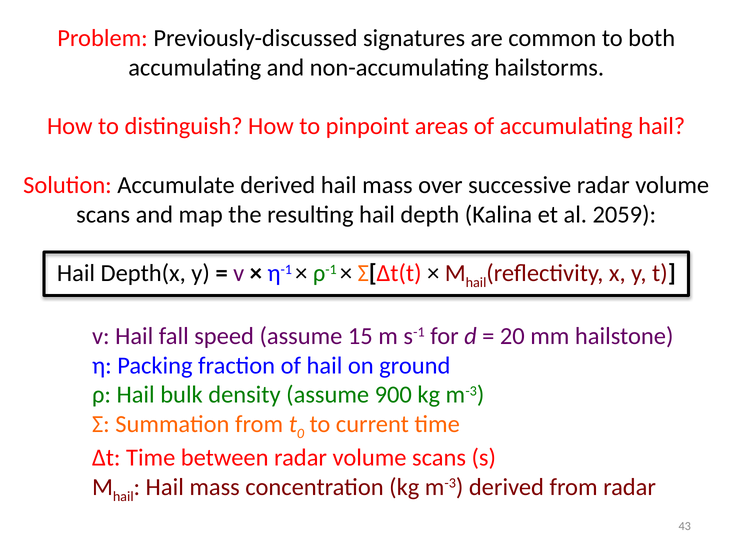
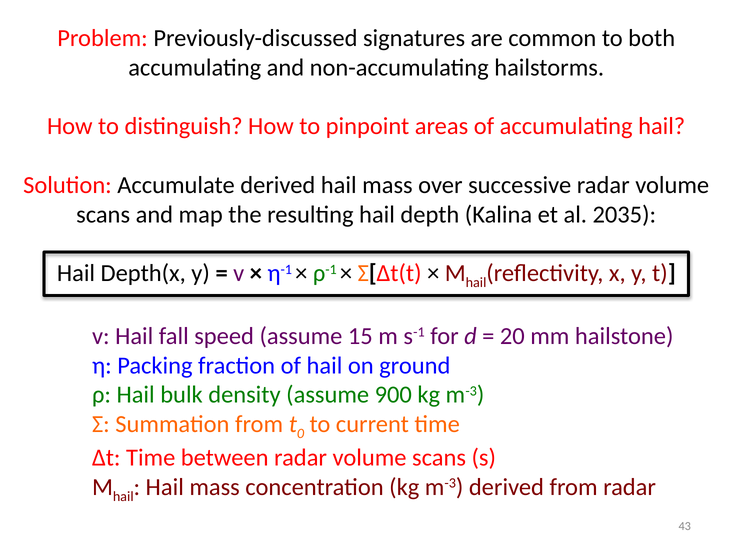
2059: 2059 -> 2035 (624, 215)
